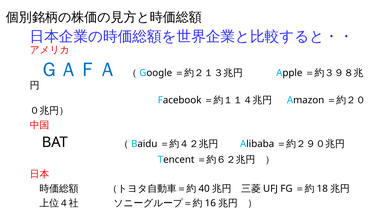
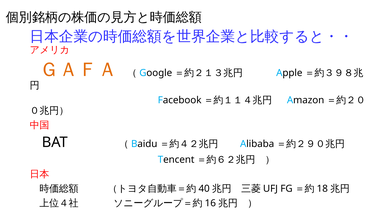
ＧＡＦＡ colour: blue -> orange (78, 70)
